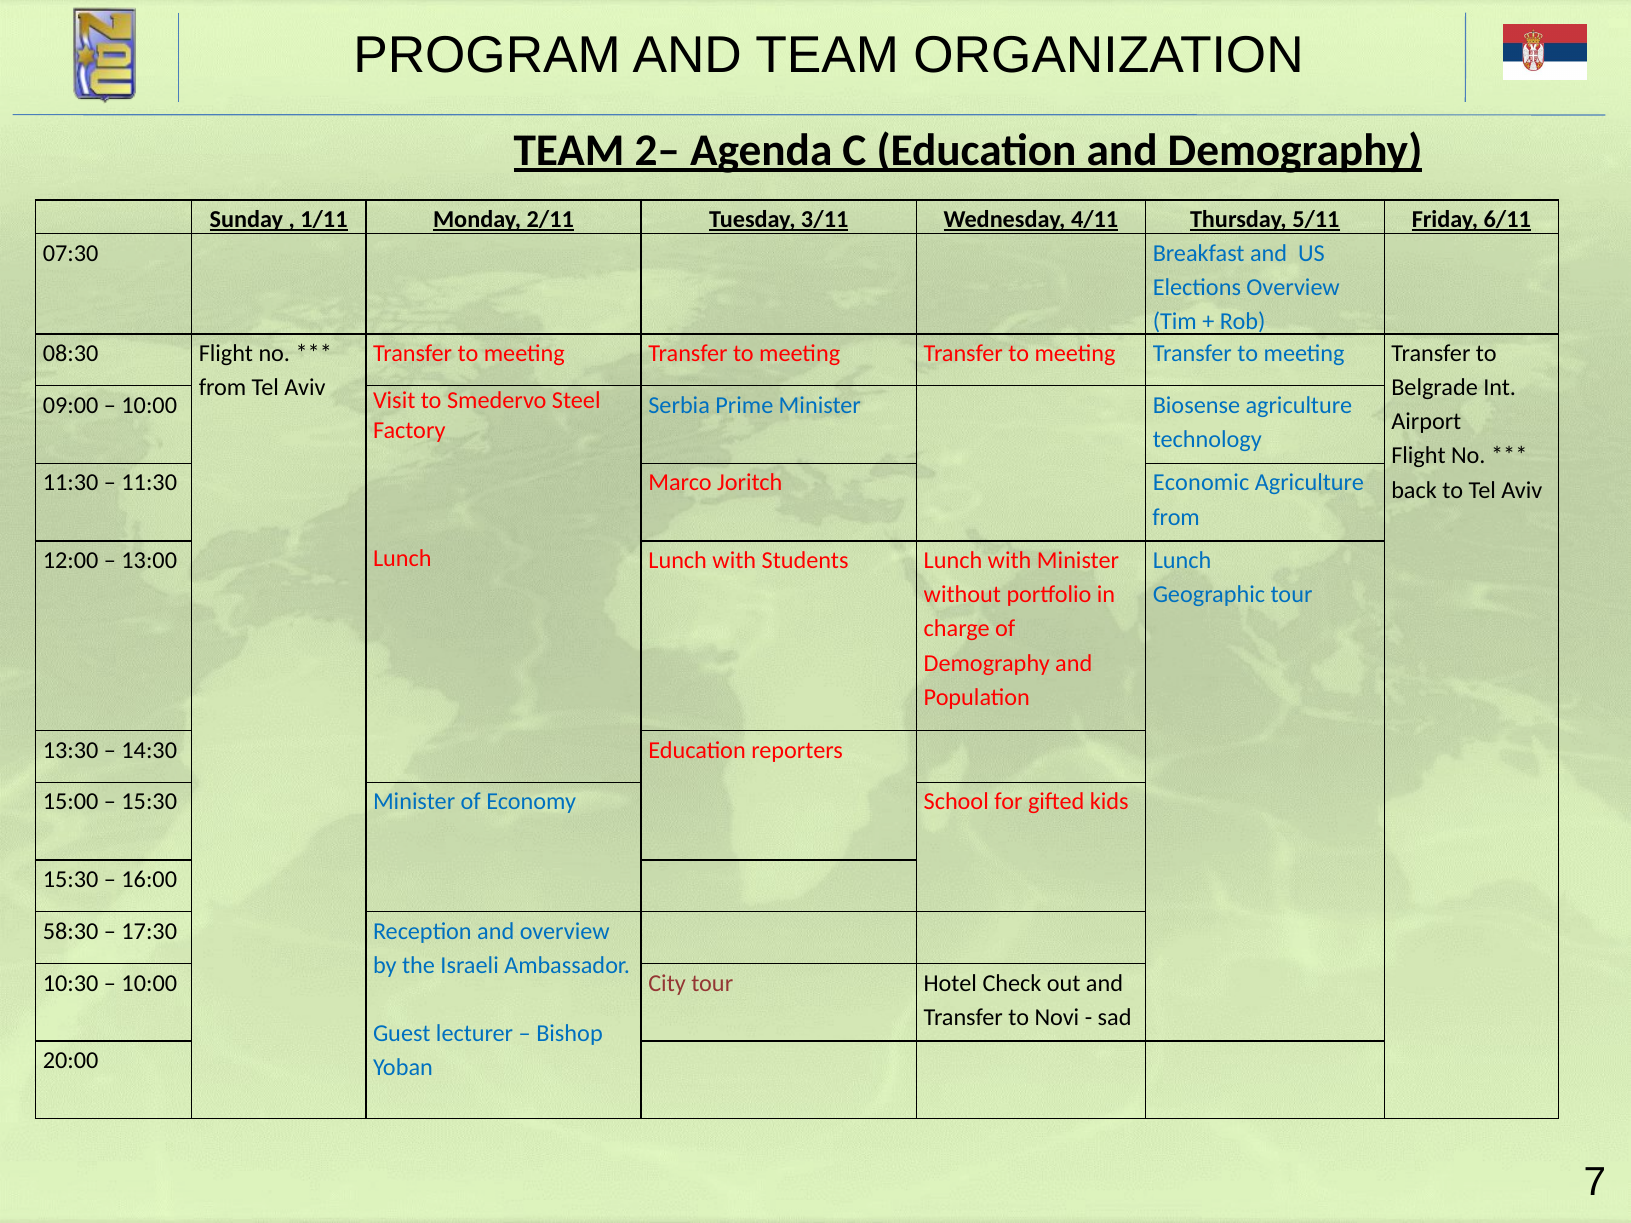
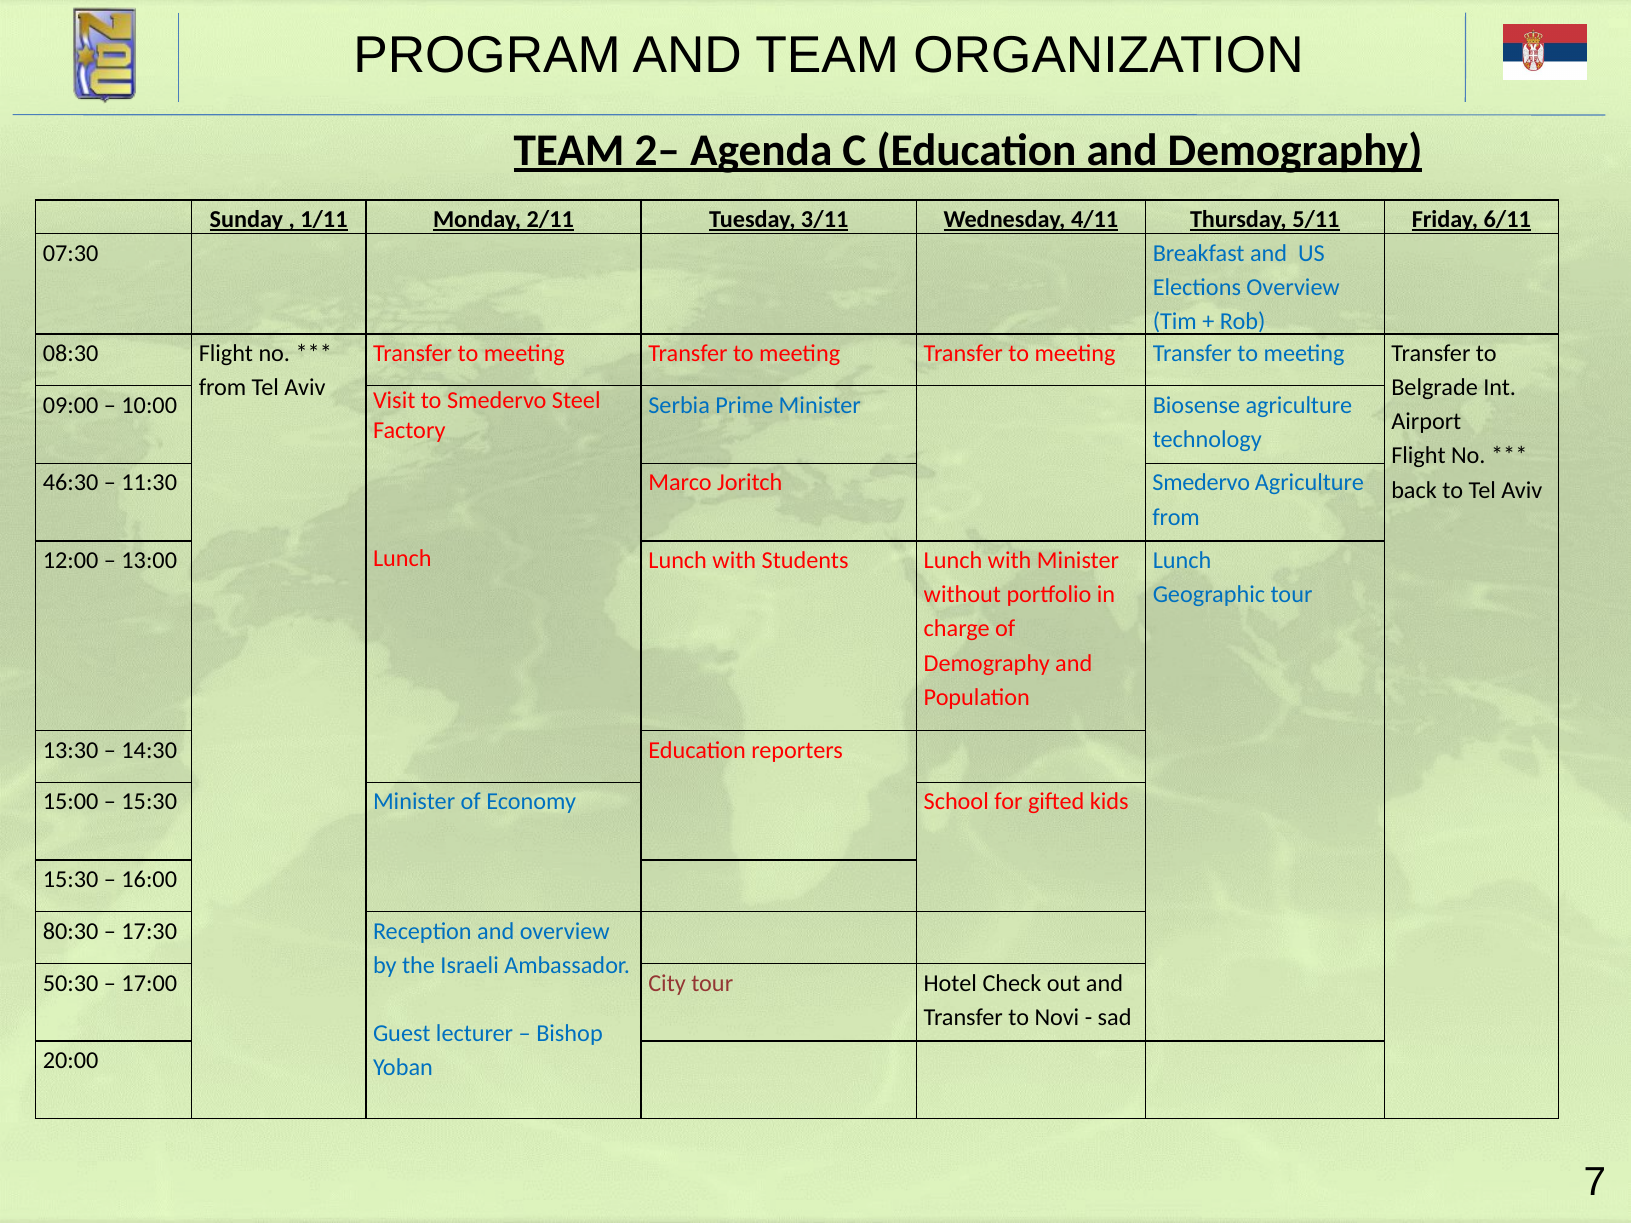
11:30: 11:30 -> 46:30 (71, 483)
Joritch Economic: Economic -> Smedervo (1201, 483)
58:30: 58:30 -> 80:30 (71, 931)
10:30: 10:30 -> 50:30 (71, 983)
10:00: 10:00 -> 17:00 (149, 983)
